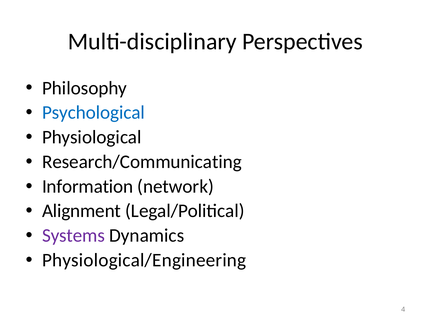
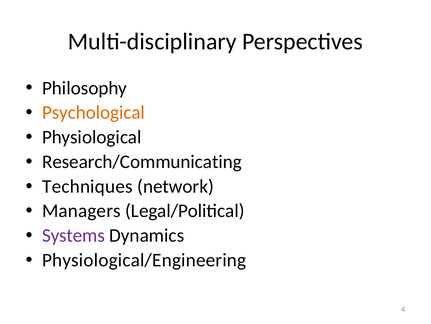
Psychological colour: blue -> orange (93, 112)
Information: Information -> Techniques (87, 186)
Alignment: Alignment -> Managers (81, 211)
